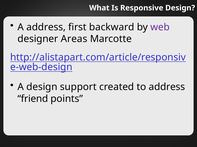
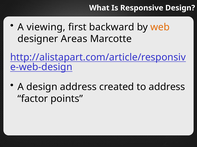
A address: address -> viewing (46, 27)
web colour: purple -> orange (160, 27)
design support: support -> address (78, 87)
friend: friend -> factor (33, 99)
